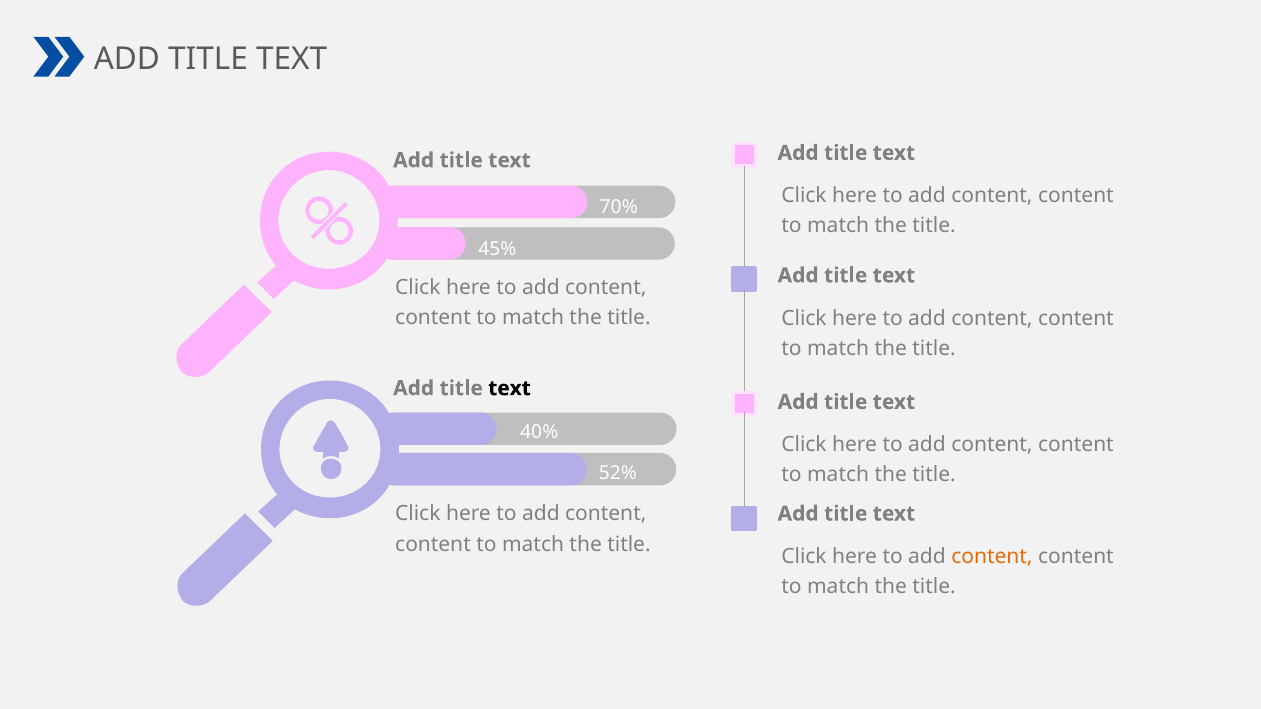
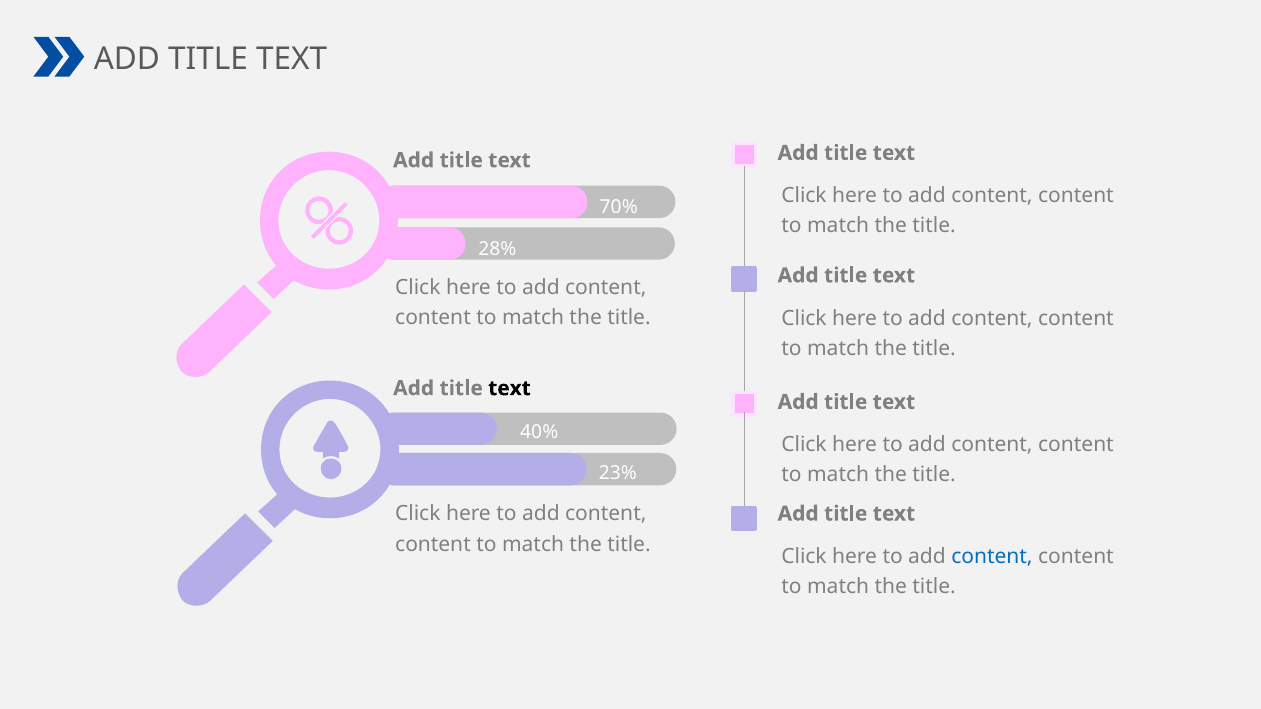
45%: 45% -> 28% (497, 249)
52%: 52% -> 23% (618, 473)
content colour: orange -> blue (992, 557)
